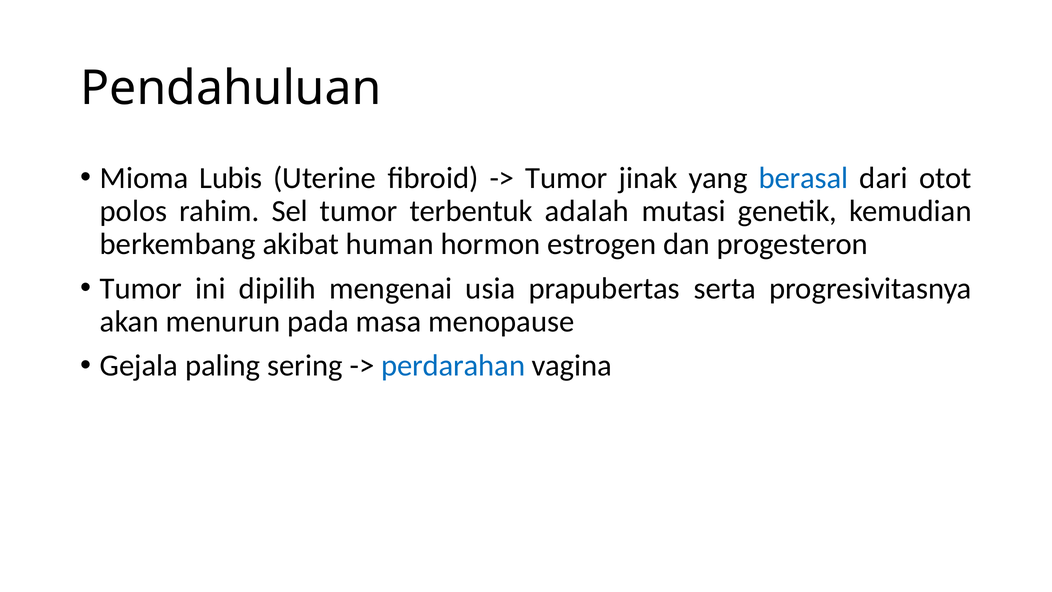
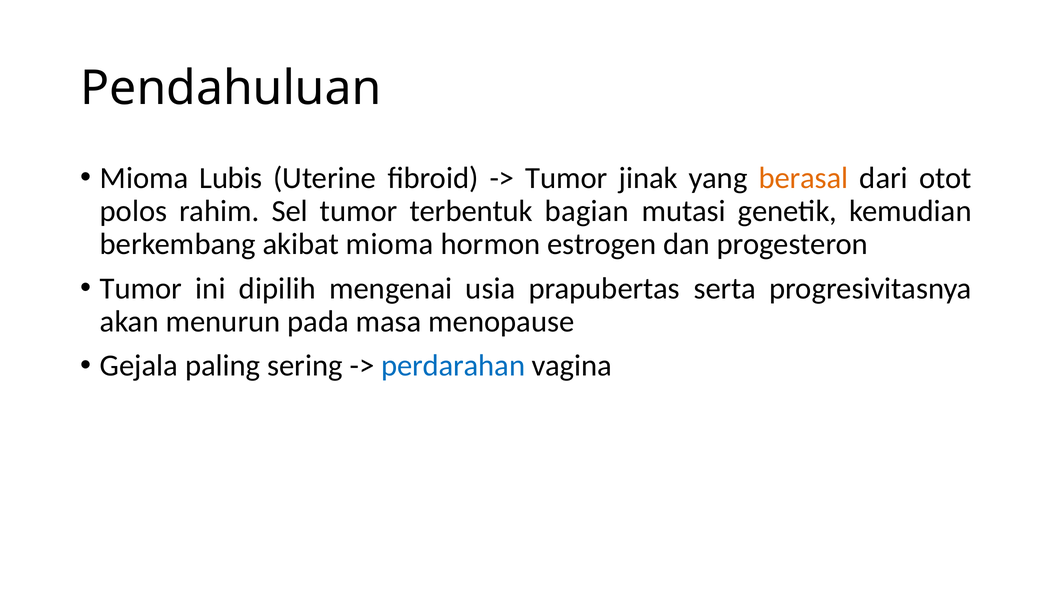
berasal colour: blue -> orange (804, 178)
adalah: adalah -> bagian (587, 211)
akibat human: human -> mioma (390, 244)
